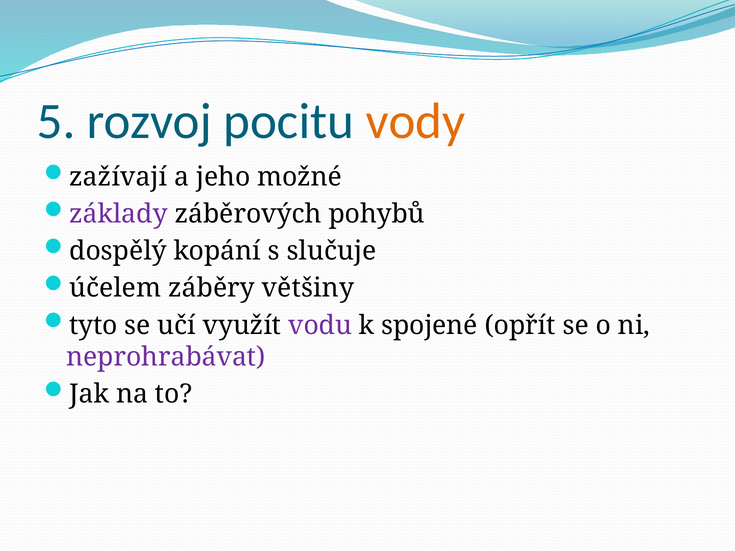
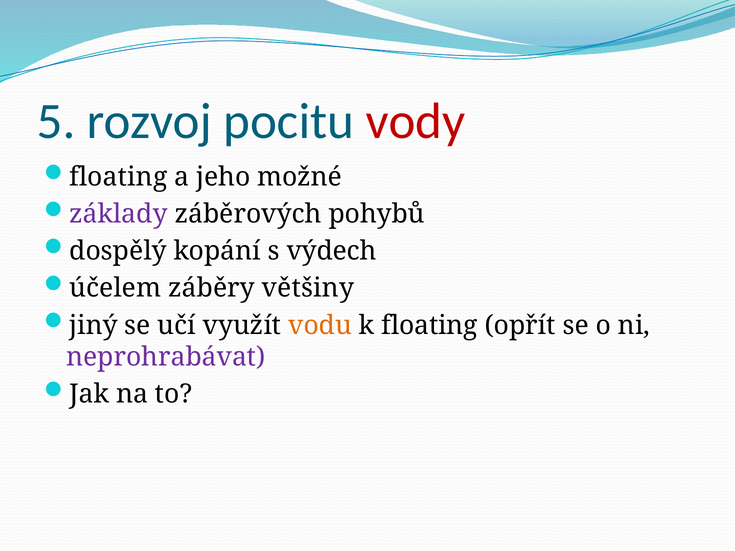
vody colour: orange -> red (415, 121)
zažívají: zažívají -> floating (118, 177)
slučuje: slučuje -> výdech (332, 251)
tyto: tyto -> jiný (93, 325)
vodu colour: purple -> orange (320, 325)
k spojené: spojené -> floating (430, 325)
